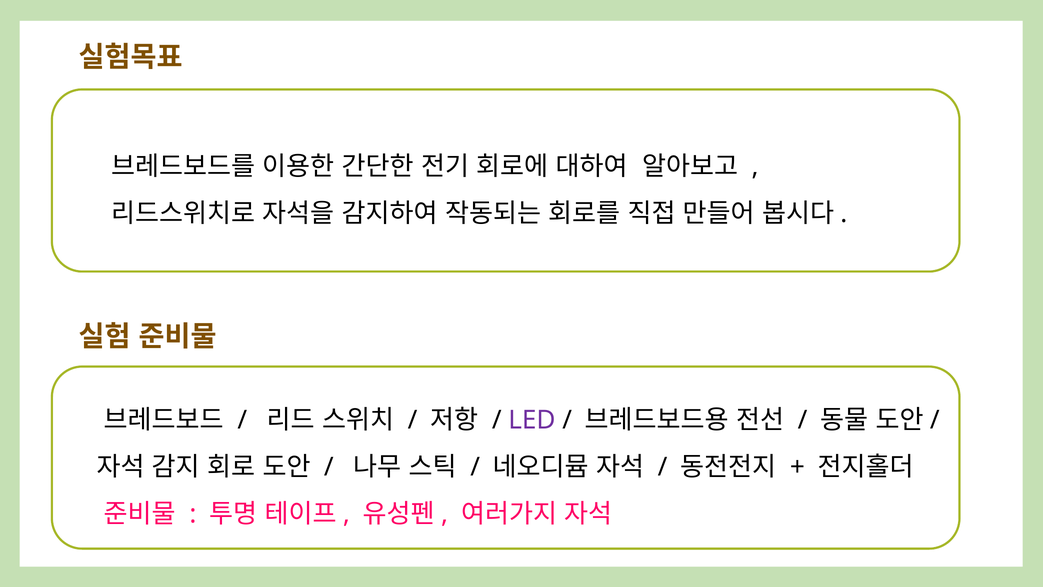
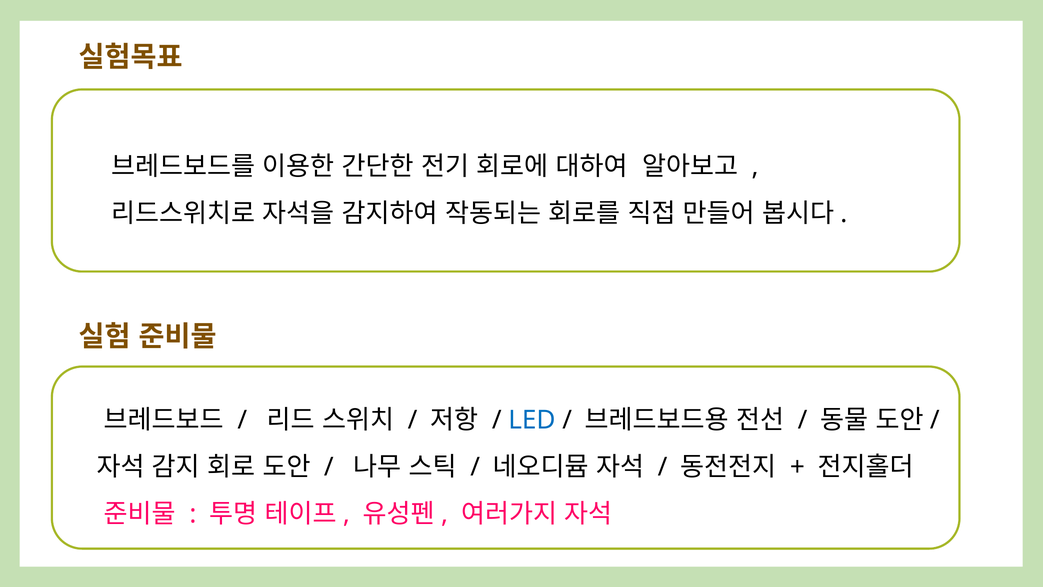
LED colour: purple -> blue (532, 420)
